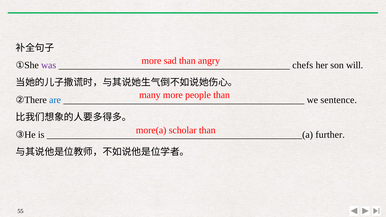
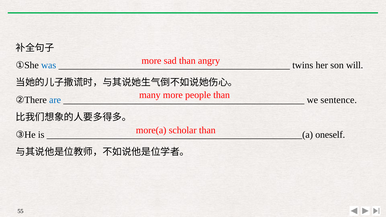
was colour: purple -> blue (49, 65)
chefs: chefs -> twins (303, 65)
further: further -> oneself (330, 135)
